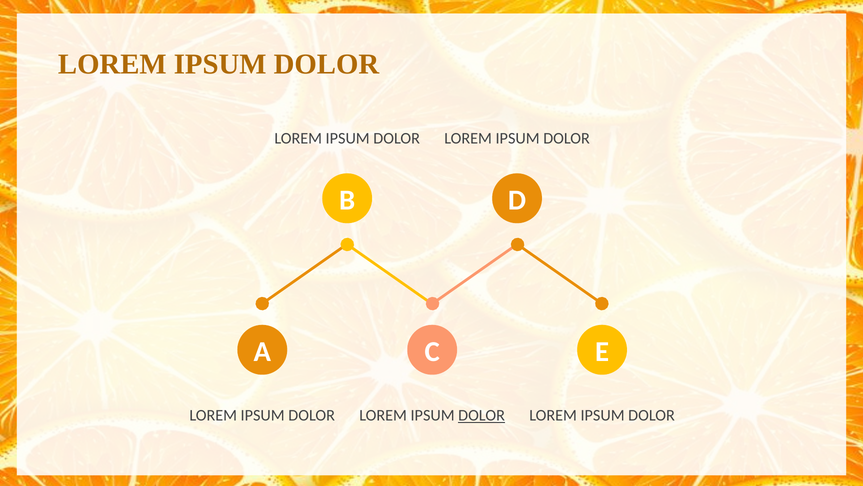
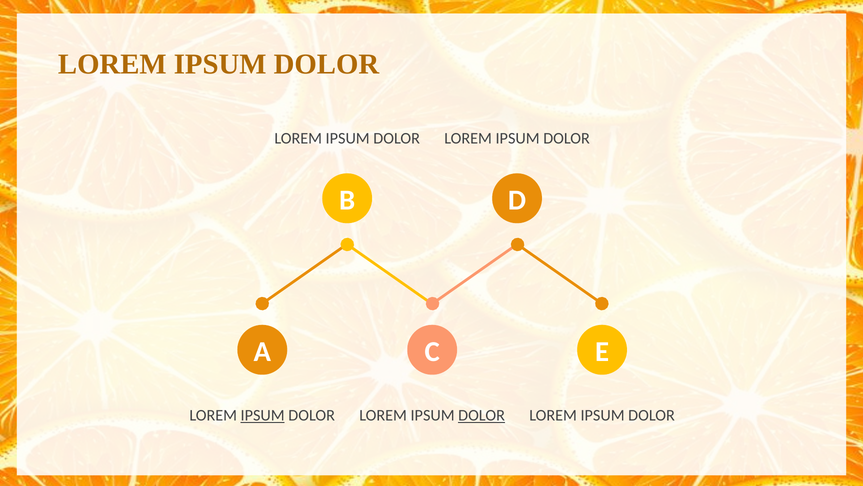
IPSUM underline: none -> present (263, 415)
